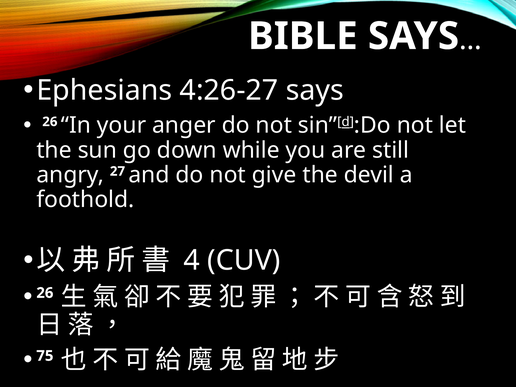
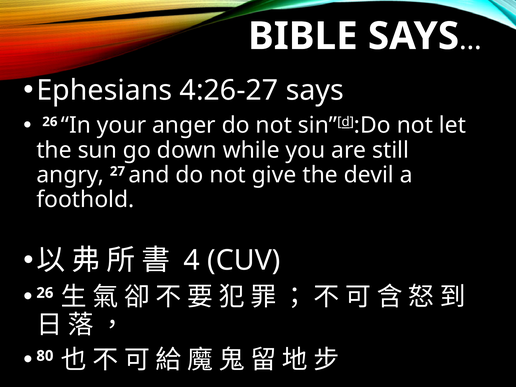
75: 75 -> 80 (45, 356)
